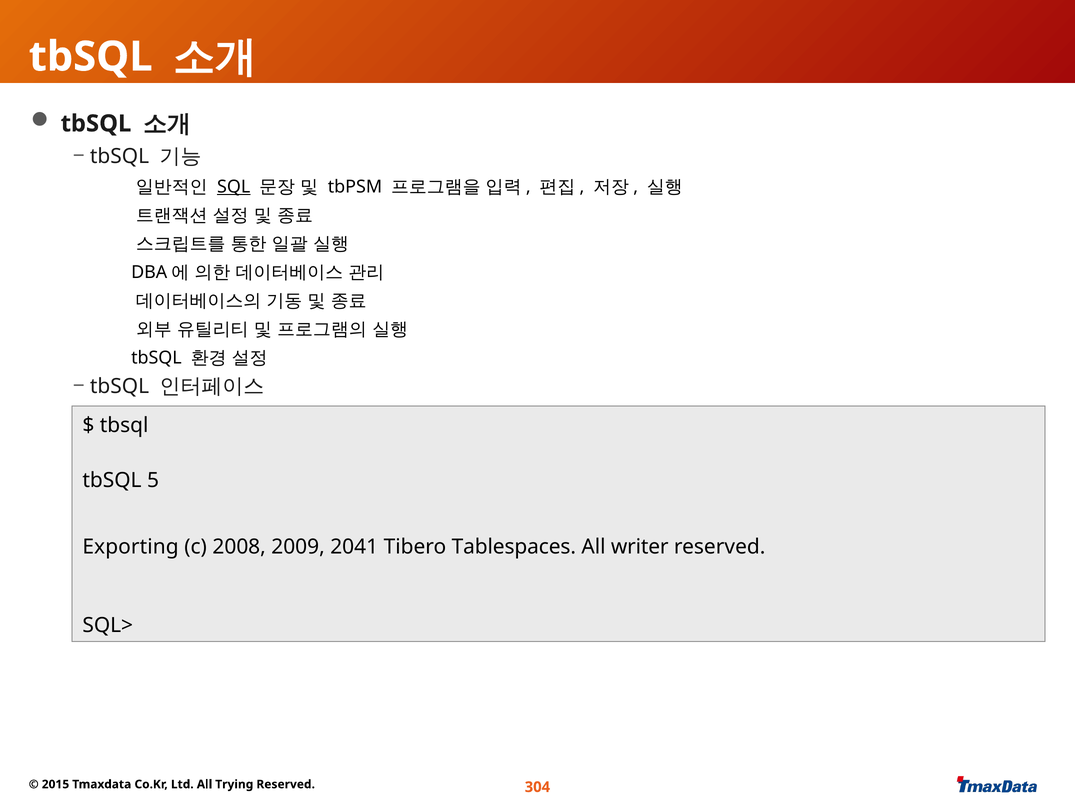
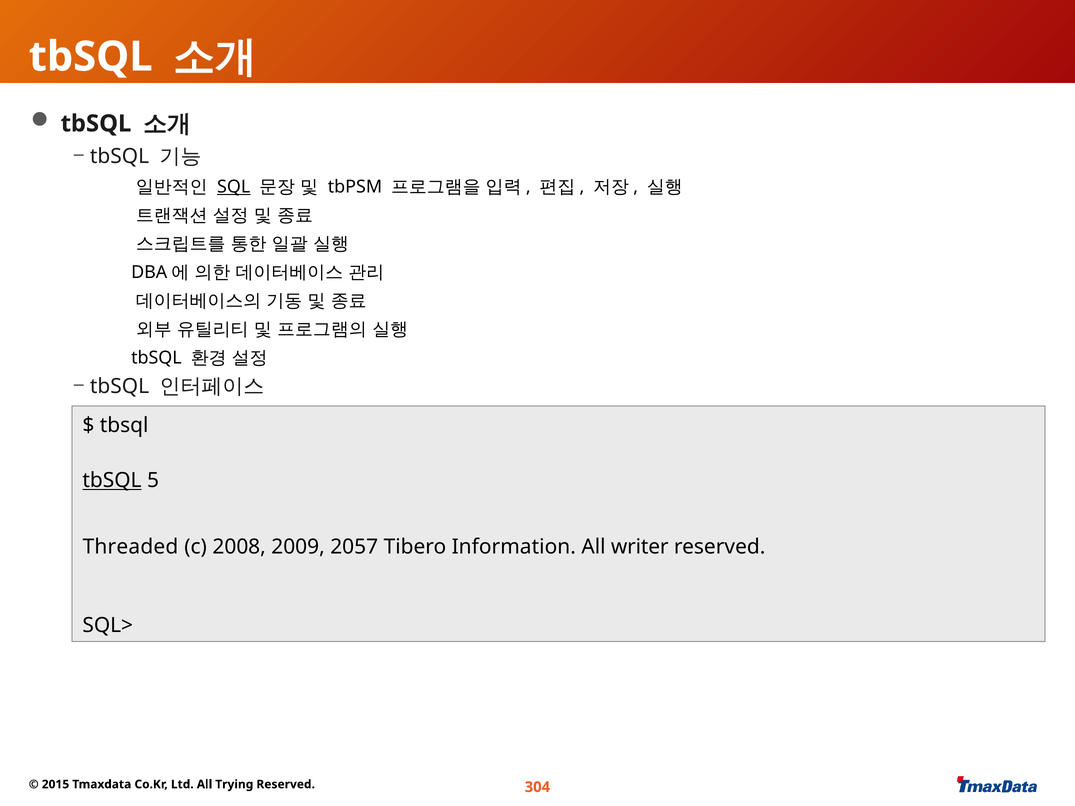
tbSQL underline: none -> present (112, 481)
Exporting: Exporting -> Threaded (130, 547)
2041: 2041 -> 2057 (354, 547)
Tablespaces: Tablespaces -> Information (514, 547)
